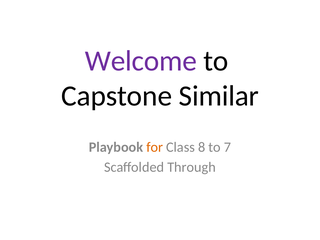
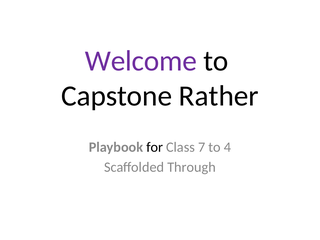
Similar: Similar -> Rather (219, 96)
for colour: orange -> black (155, 147)
8: 8 -> 7 (202, 147)
7: 7 -> 4 (227, 147)
